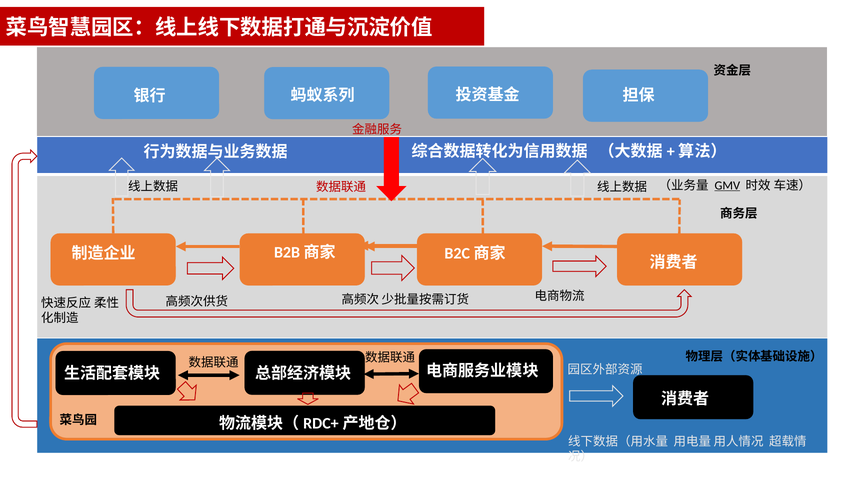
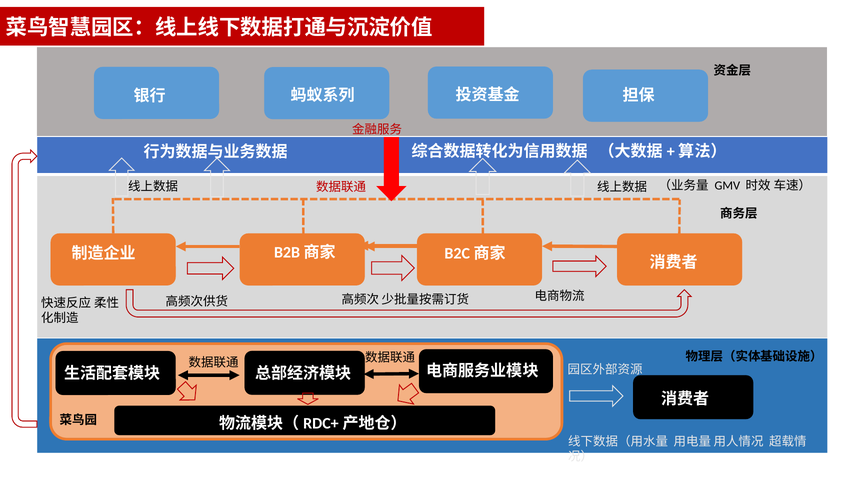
GMV underline: present -> none (727, 186)
